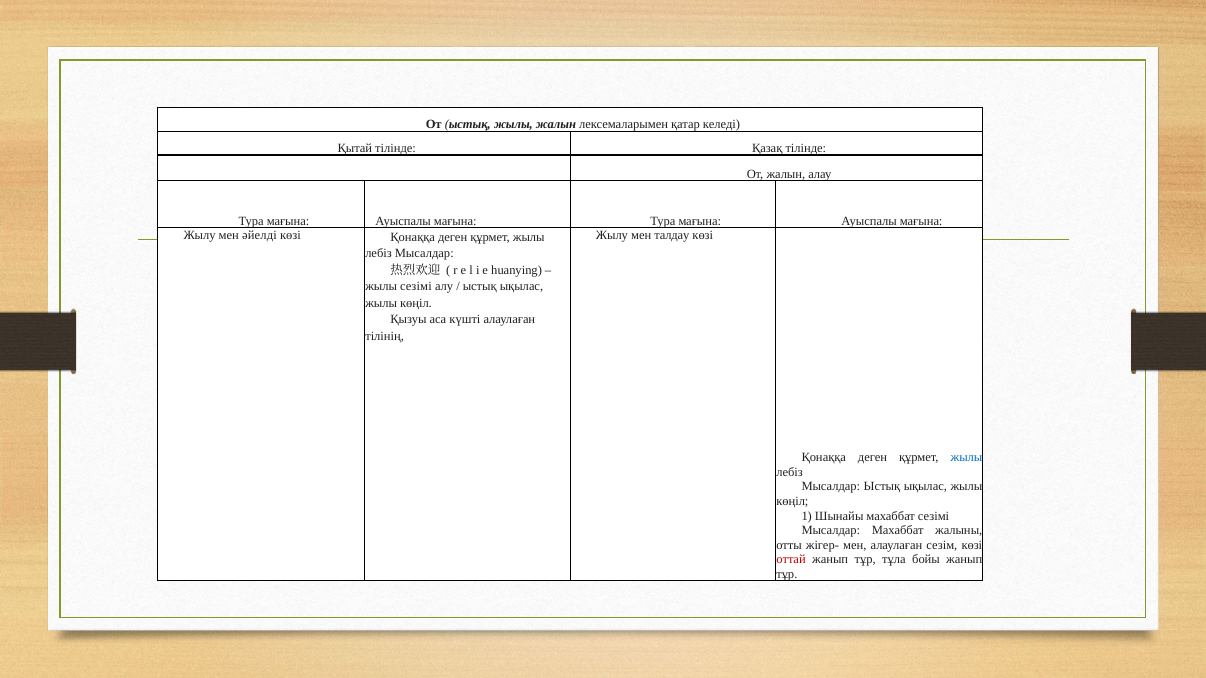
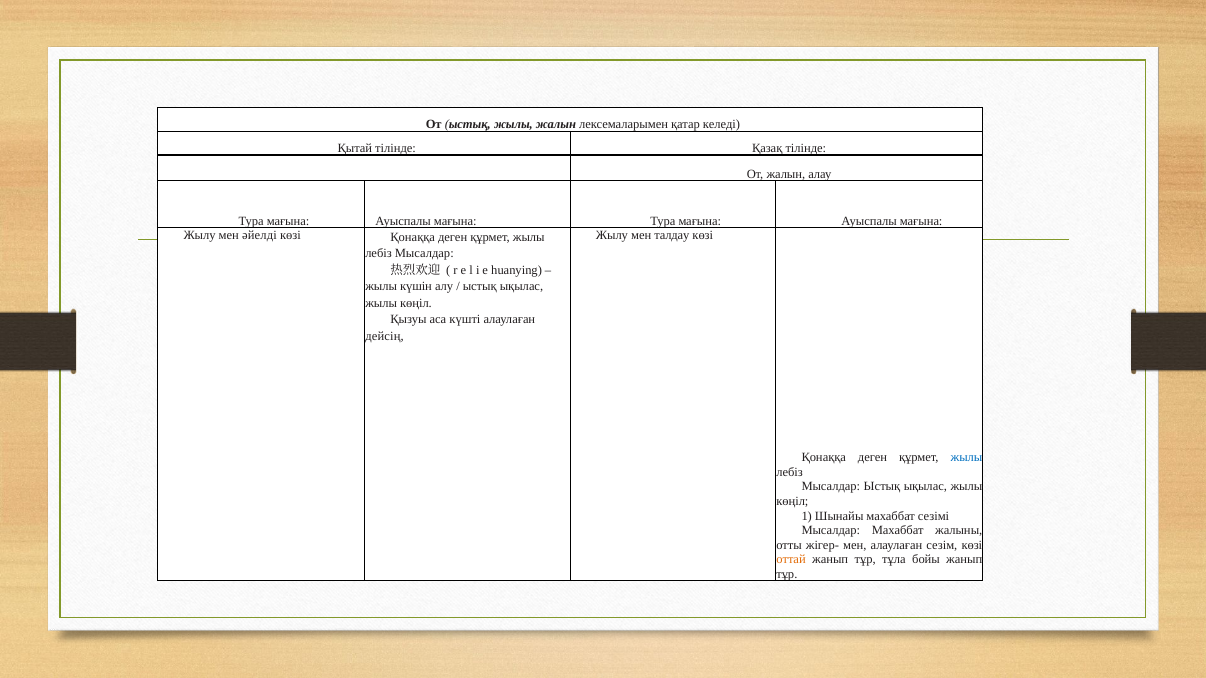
жылы сезімі: сезімі -> күшін (416, 287)
тілінің: тілінің -> дейсің (385, 336)
оттай colour: red -> orange (791, 560)
